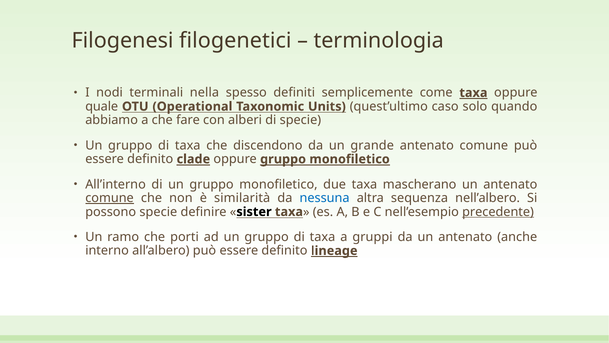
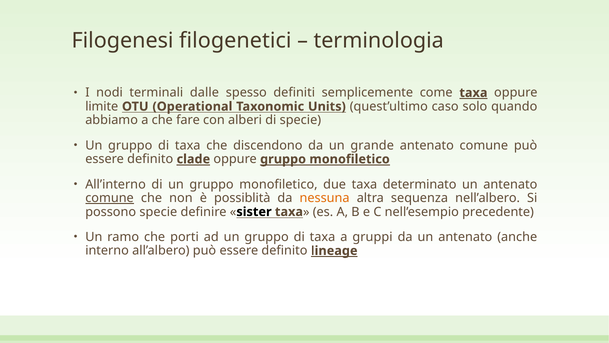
nella: nella -> dalle (204, 93)
quale: quale -> limite (102, 106)
mascherano: mascherano -> determinato (420, 184)
similarità: similarità -> possiblità (242, 198)
nessuna colour: blue -> orange (325, 198)
precedente underline: present -> none (498, 212)
